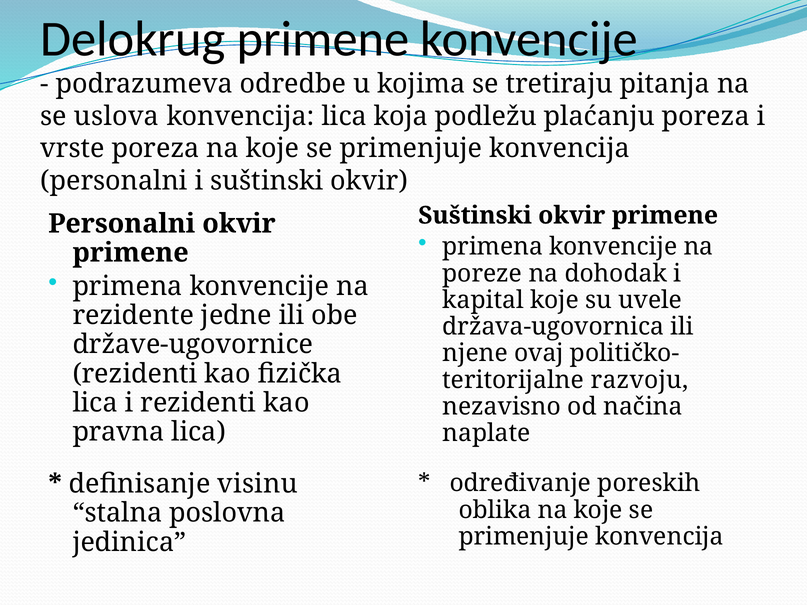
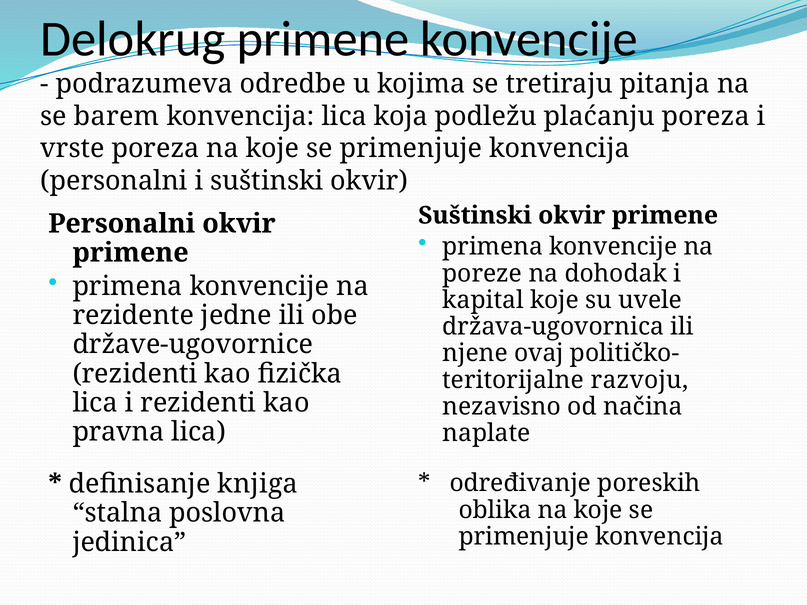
uslova: uslova -> barem (117, 116)
visinu: visinu -> knjiga (258, 484)
